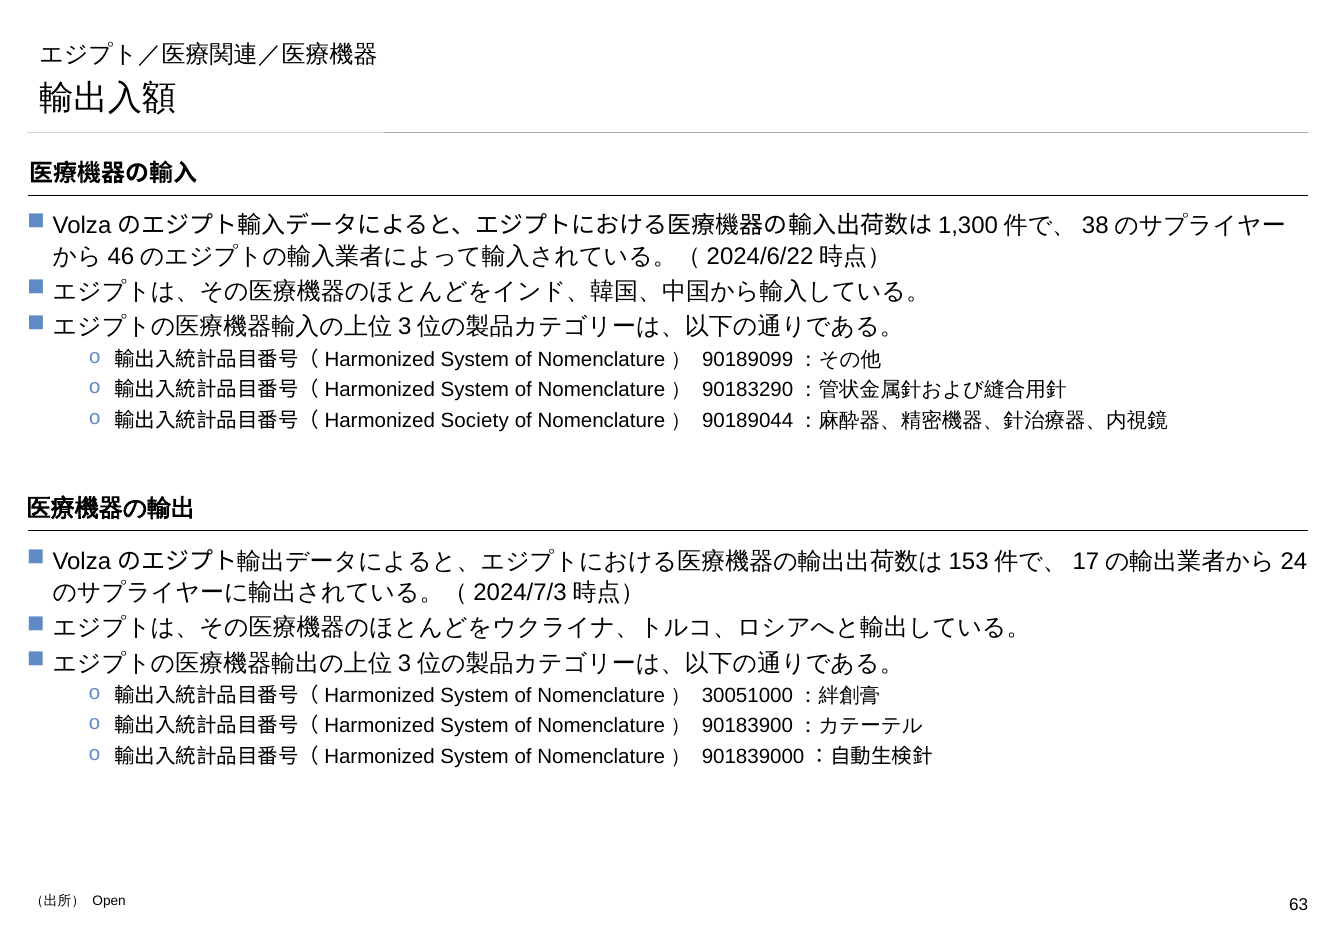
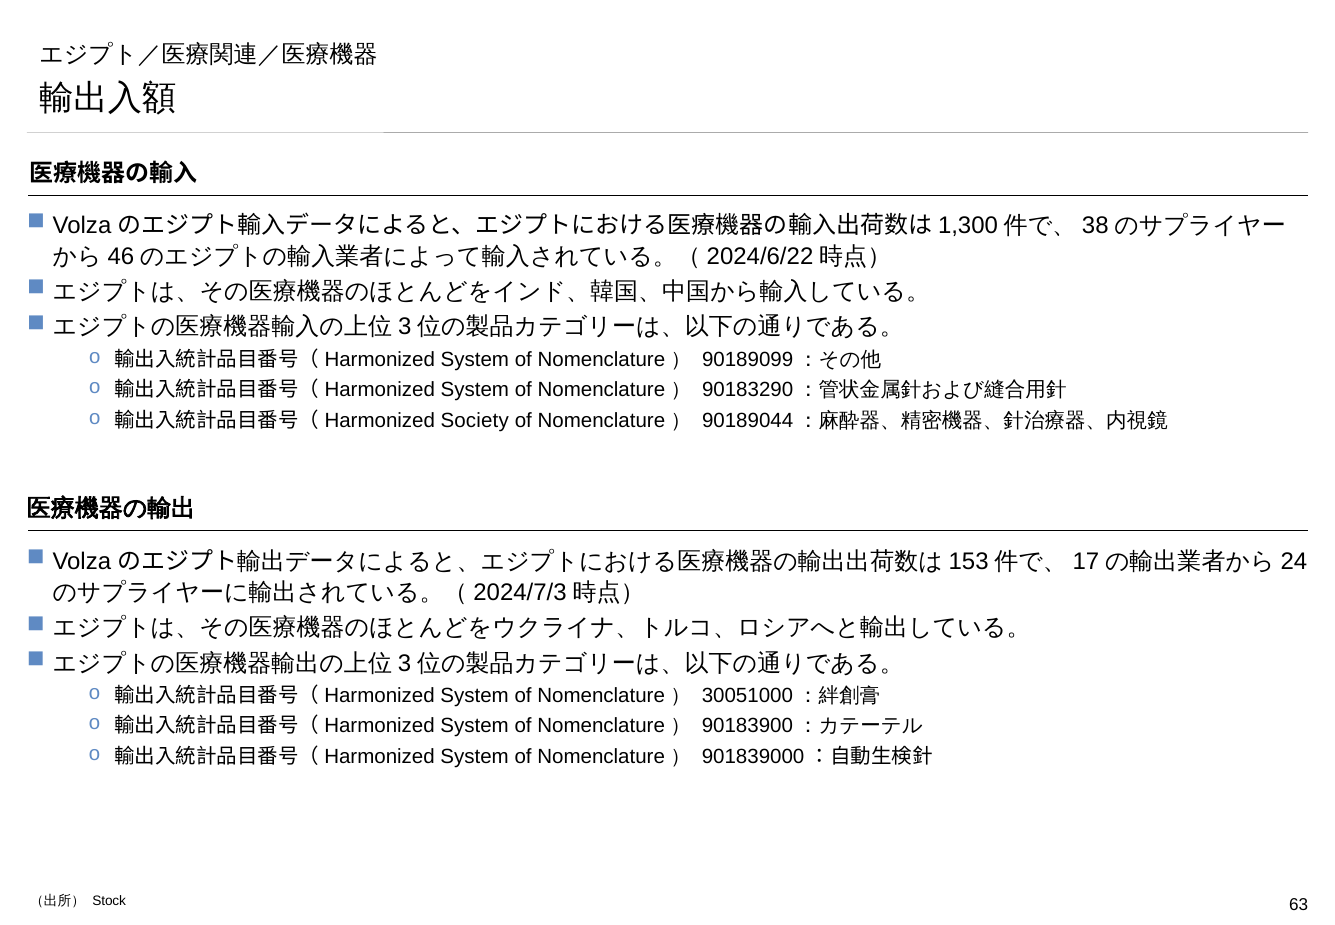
Open: Open -> Stock (109, 900)
